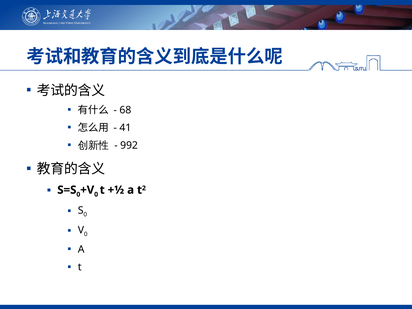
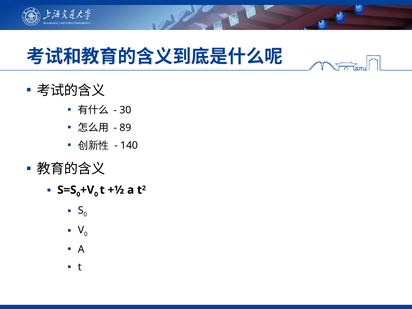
68: 68 -> 30 (125, 110)
41: 41 -> 89 (125, 128)
992: 992 -> 140 (129, 145)
